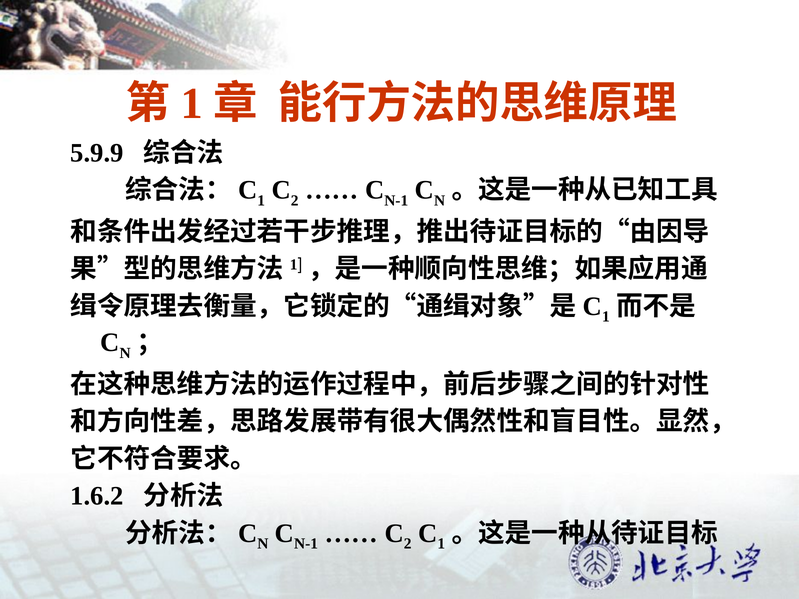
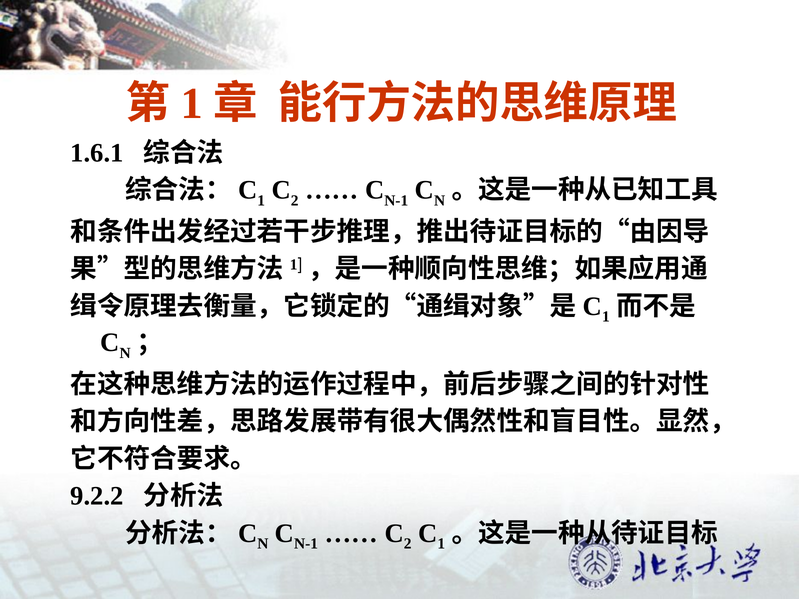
5.9.9: 5.9.9 -> 1.6.1 (97, 153)
1.6.2: 1.6.2 -> 9.2.2 (97, 496)
